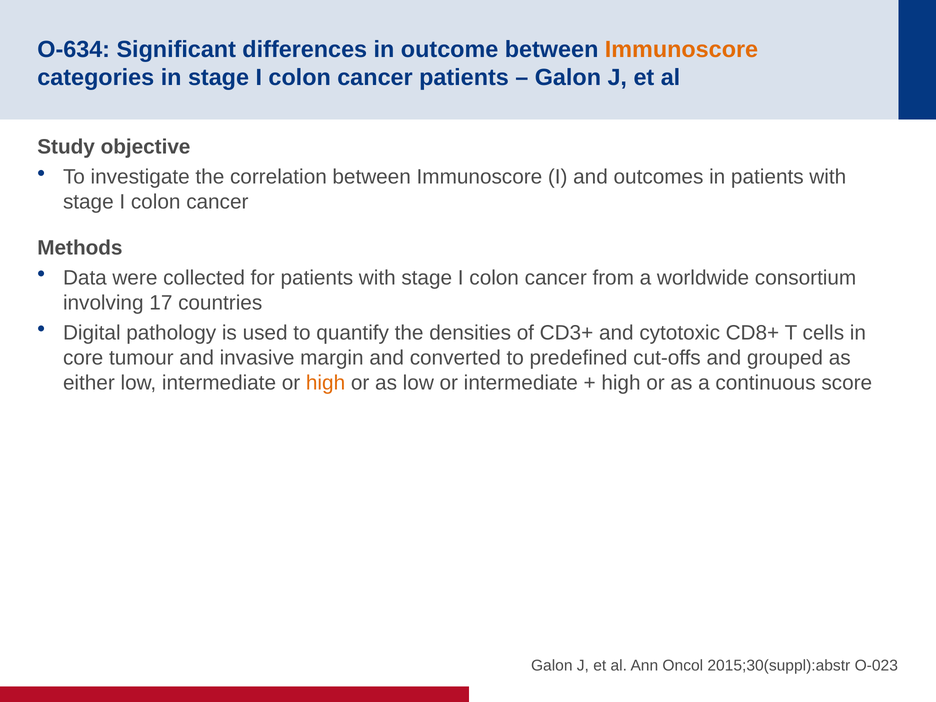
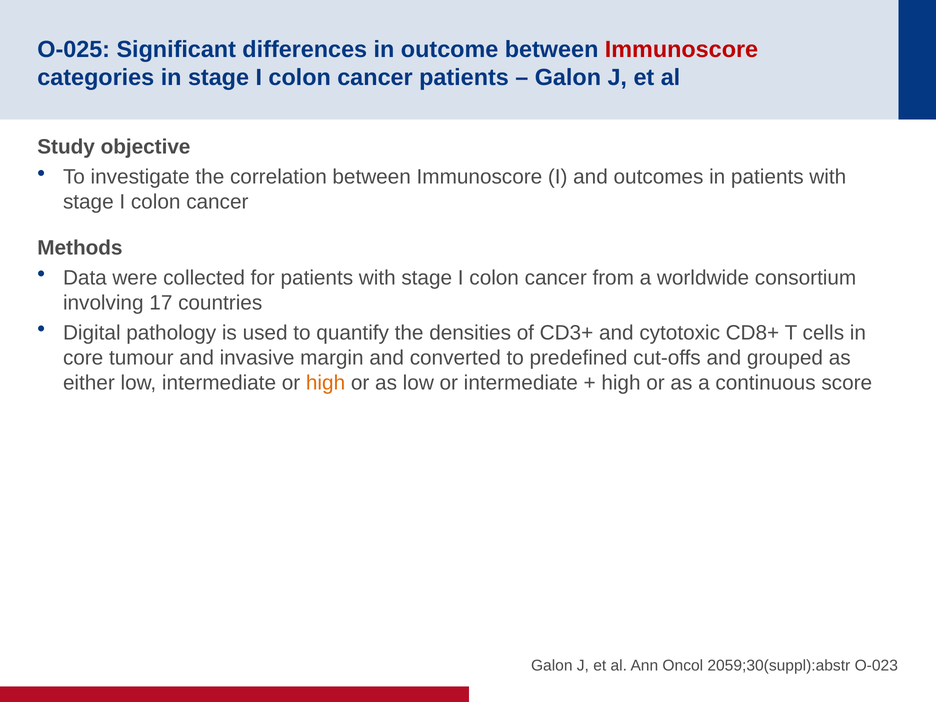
O-634: O-634 -> O-025 (74, 50)
Immunoscore colour: orange -> red (681, 50)
2015;30(suppl):abstr: 2015;30(suppl):abstr -> 2059;30(suppl):abstr (779, 666)
